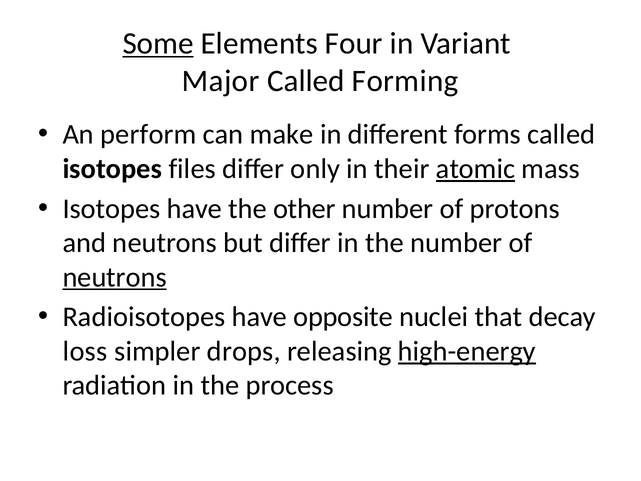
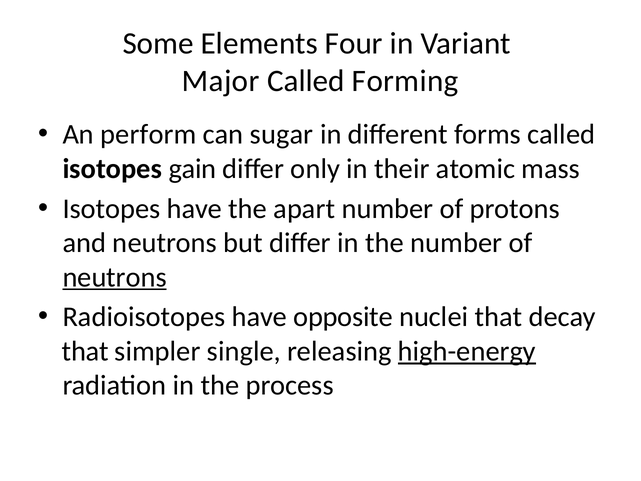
Some underline: present -> none (158, 43)
make: make -> sugar (282, 134)
files: files -> gain (192, 169)
atomic underline: present -> none (476, 169)
other: other -> apart (304, 209)
loss: loss -> that (85, 351)
drops: drops -> single (244, 351)
